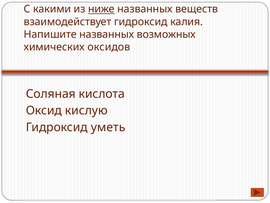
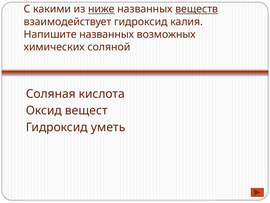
веществ underline: none -> present (197, 9)
оксидов: оксидов -> соляной (109, 47)
кислую: кислую -> вещест (86, 110)
